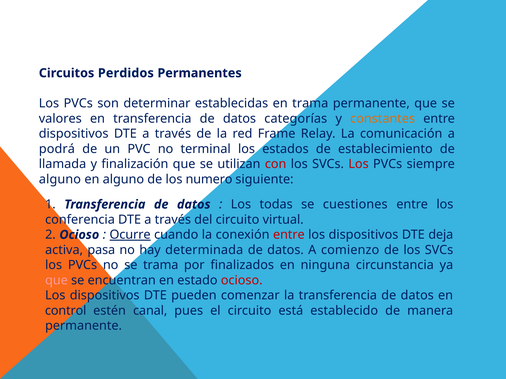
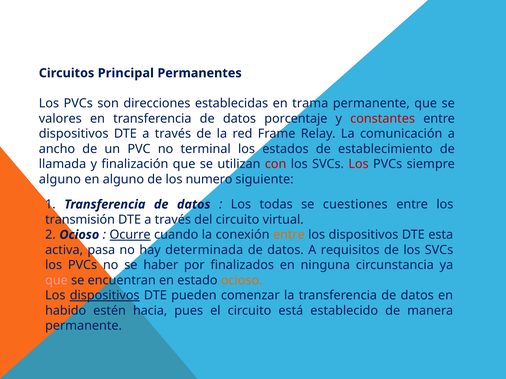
Perdidos: Perdidos -> Principal (126, 73)
determinar: determinar -> direcciones (157, 104)
categorías: categorías -> porcentaje (296, 119)
constantes colour: orange -> red (383, 119)
podrá: podrá -> ancho (57, 149)
conferencia: conferencia -> transmisión (80, 220)
entre colour: red -> orange (289, 235)
deja: deja -> esta (441, 235)
comienzo: comienzo -> requisitos (350, 250)
se trama: trama -> haber (161, 265)
ocioso colour: red -> orange (242, 281)
dispositivos underline: none -> present (105, 296)
control: control -> habido (66, 311)
canal: canal -> hacia (150, 311)
